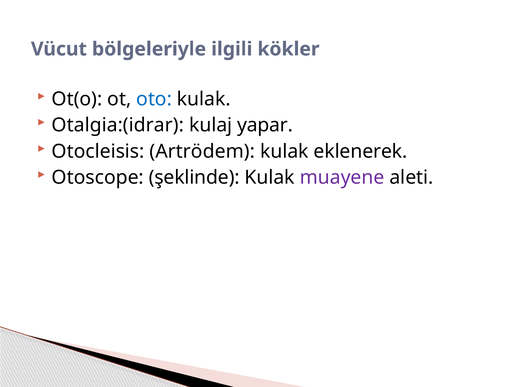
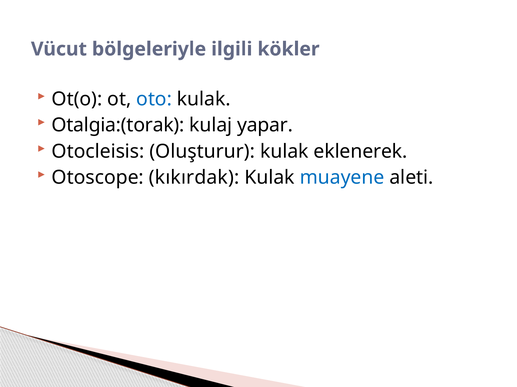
Otalgia:(idrar: Otalgia:(idrar -> Otalgia:(torak (118, 125)
Artrödem: Artrödem -> Oluşturur (202, 152)
şeklinde: şeklinde -> kıkırdak (194, 178)
muayene colour: purple -> blue (342, 178)
